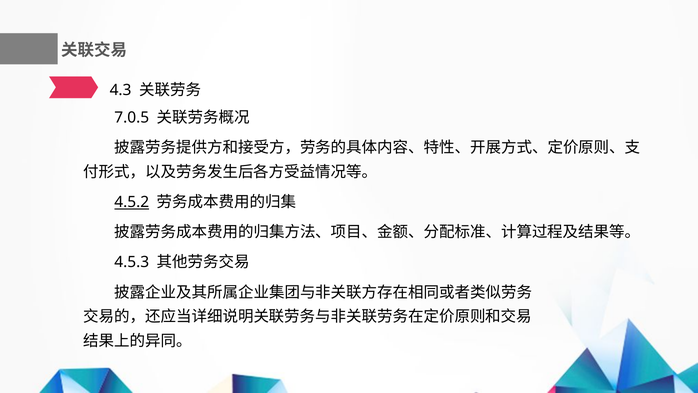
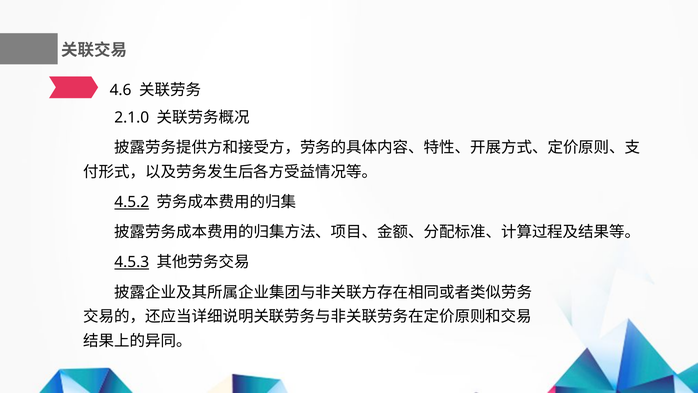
4.3: 4.3 -> 4.6 (121, 90)
7.0.5: 7.0.5 -> 2.1.0 (132, 118)
4.5.3 underline: none -> present (132, 262)
